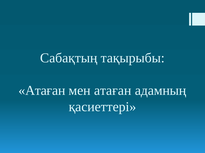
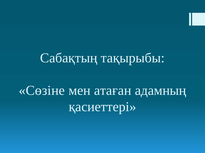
Атаған: Атаған -> Сөзіне (42, 91)
